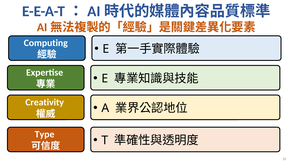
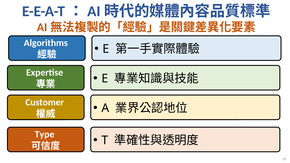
Computing: Computing -> Algorithms (46, 43)
Creativity: Creativity -> Customer (45, 102)
